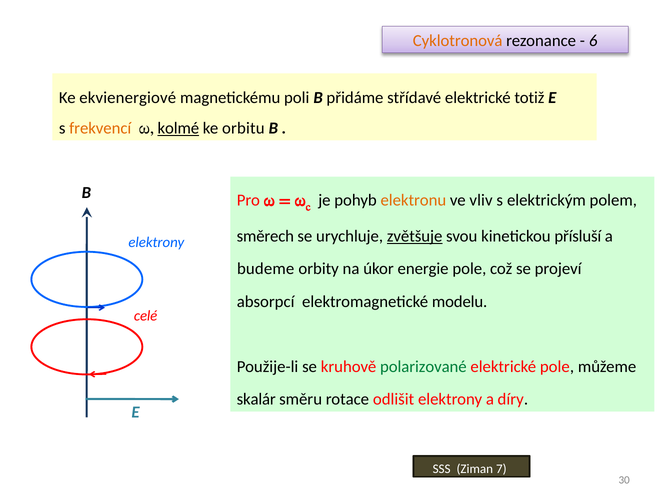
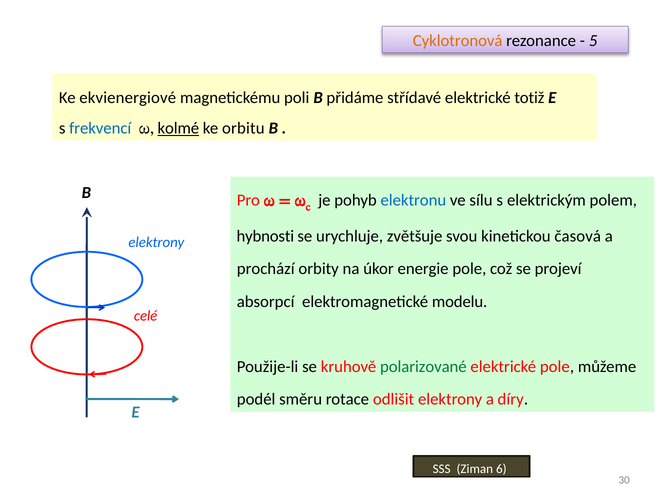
6: 6 -> 5 (593, 41)
frekvencí colour: orange -> blue (100, 128)
elektronu colour: orange -> blue (413, 200)
vliv: vliv -> sílu (481, 200)
směrech: směrech -> hybnosti (265, 236)
zvětšuje underline: present -> none (415, 236)
přísluší: přísluší -> časová (578, 236)
budeme: budeme -> prochází (266, 269)
skalár: skalár -> podél (256, 399)
7: 7 -> 6 (501, 468)
